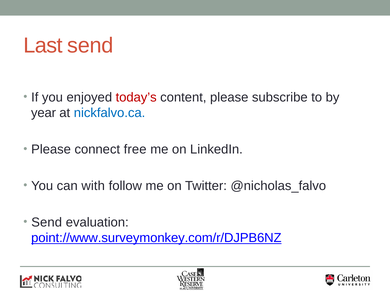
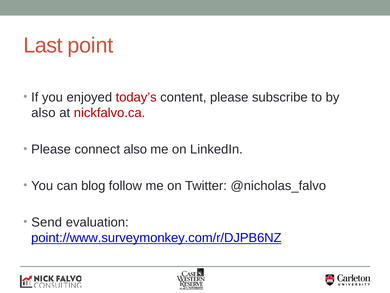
Last send: send -> point (90, 45)
year: year -> also (43, 113)
nickfalvo.ca colour: blue -> red (110, 113)
connect free: free -> also (135, 149)
with: with -> blog (93, 185)
